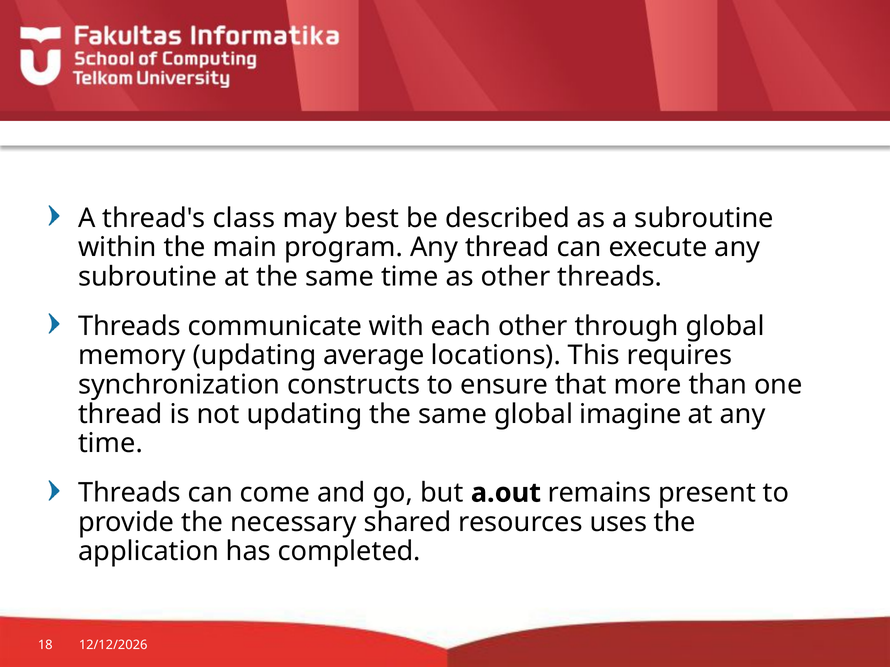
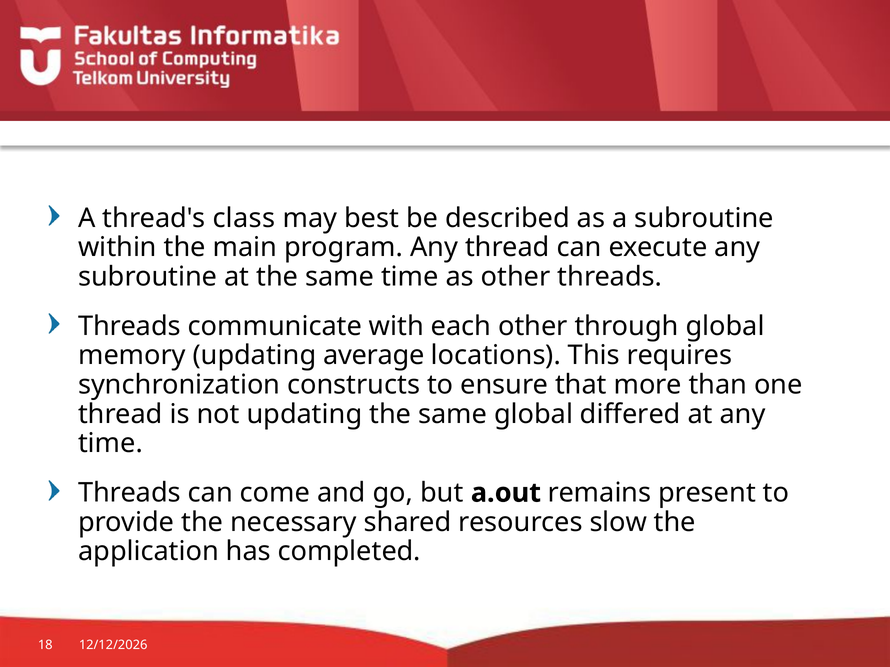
imagine: imagine -> differed (630, 414)
uses: uses -> slow (618, 523)
